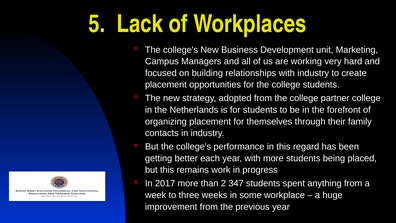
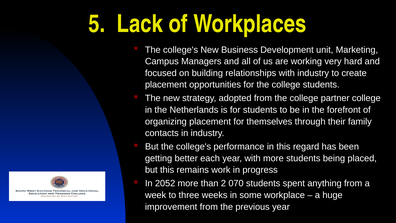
2017: 2017 -> 2052 (165, 183)
347: 347 -> 070 (236, 183)
